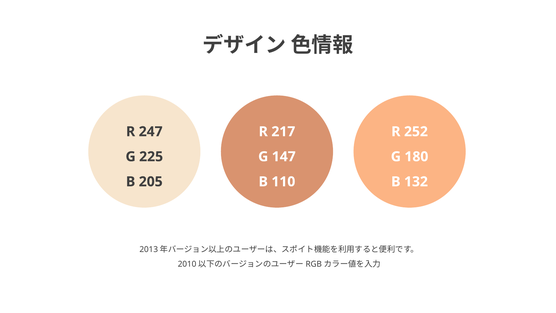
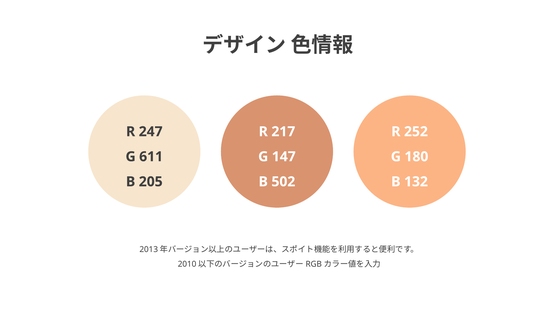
225: 225 -> 611 (151, 157)
110: 110 -> 502 (283, 182)
